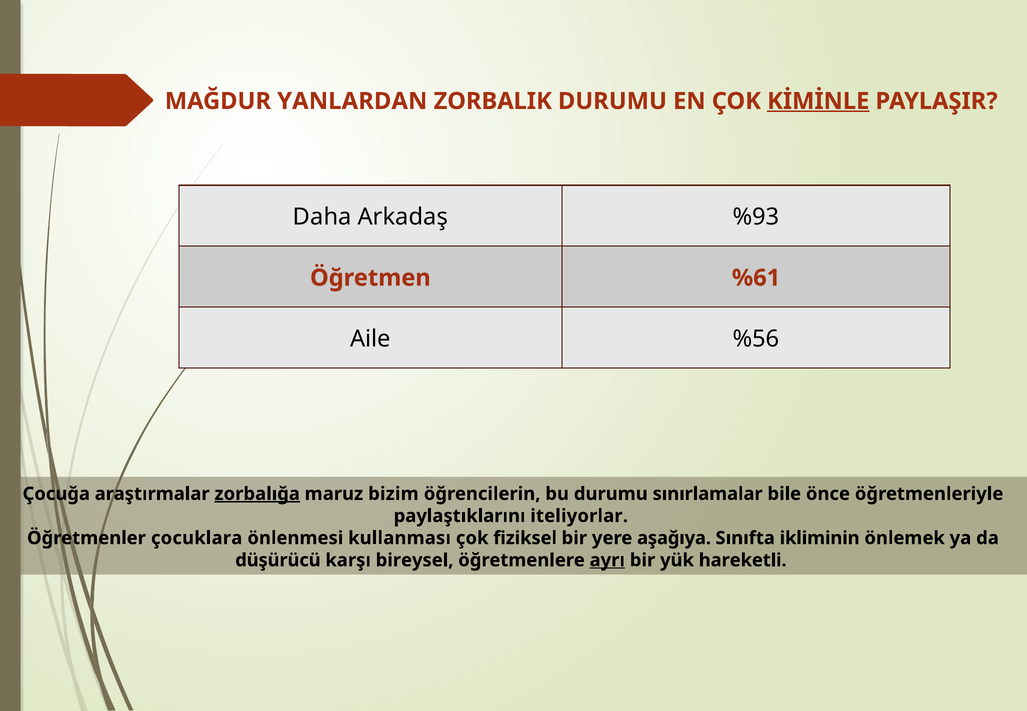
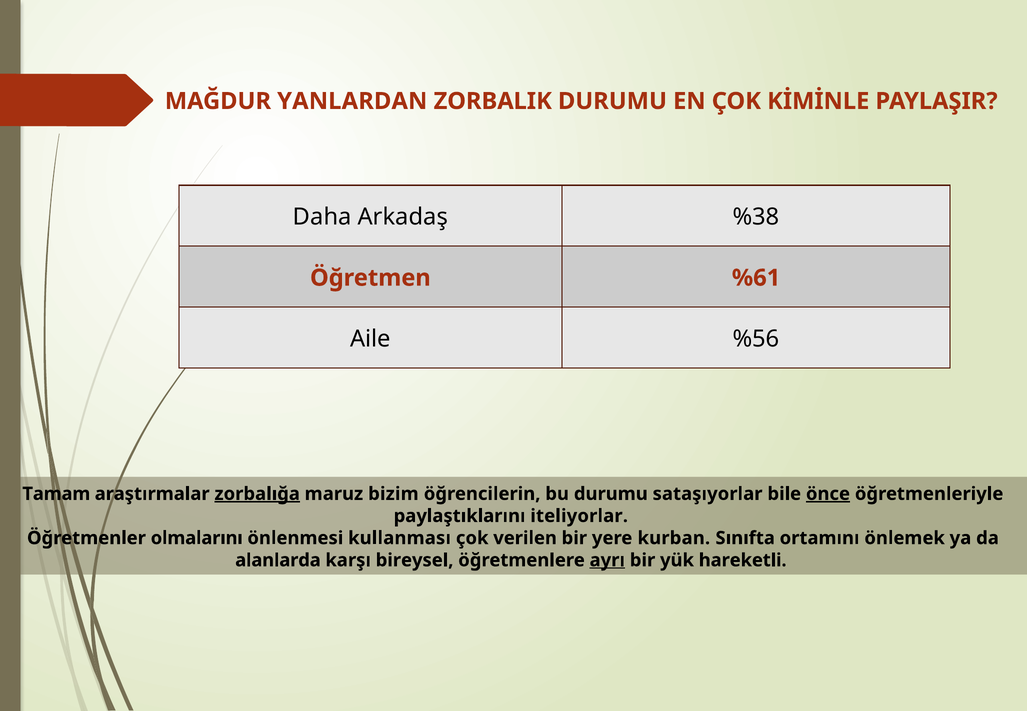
KİMİNLE underline: present -> none (818, 101)
%93: %93 -> %38 (756, 217)
Çocuğa: Çocuğa -> Tamam (56, 494)
sınırlamalar: sınırlamalar -> sataşıyorlar (708, 494)
önce underline: none -> present (828, 494)
çocuklara: çocuklara -> olmalarını (197, 538)
fiziksel: fiziksel -> verilen (525, 538)
aşağıya: aşağıya -> kurban (674, 538)
ikliminin: ikliminin -> ortamını (820, 538)
düşürücü: düşürücü -> alanlarda (278, 560)
